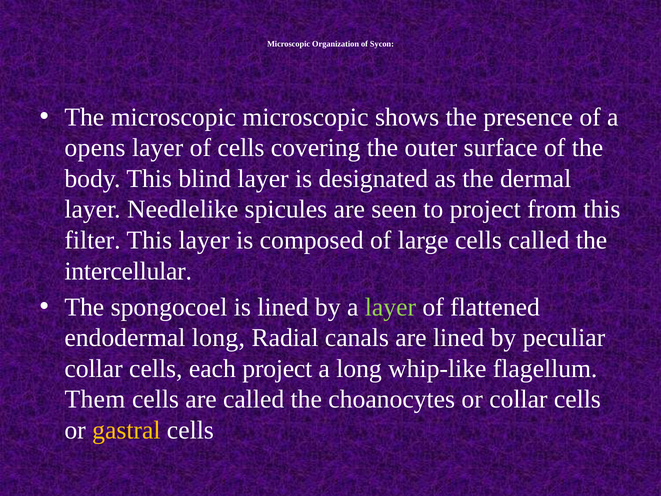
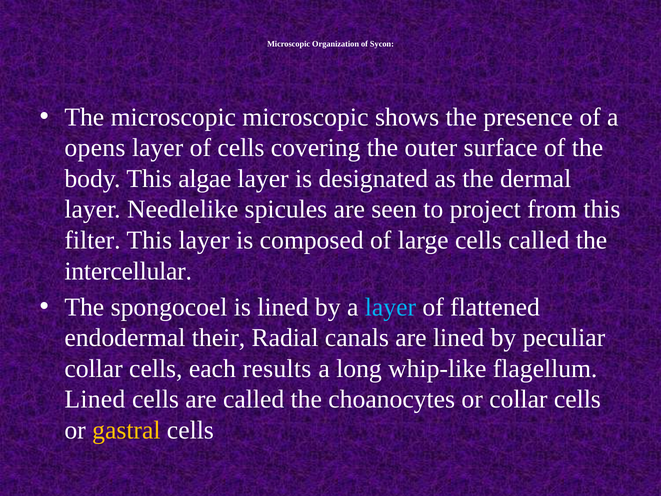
blind: blind -> algae (205, 179)
layer colour: light green -> light blue (390, 307)
endodermal long: long -> their (219, 338)
each project: project -> results (277, 368)
Them: Them -> Lined (95, 399)
